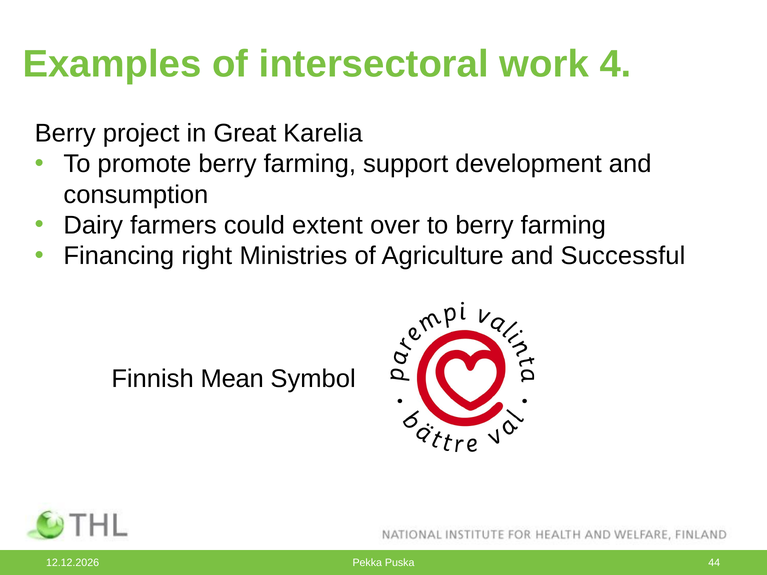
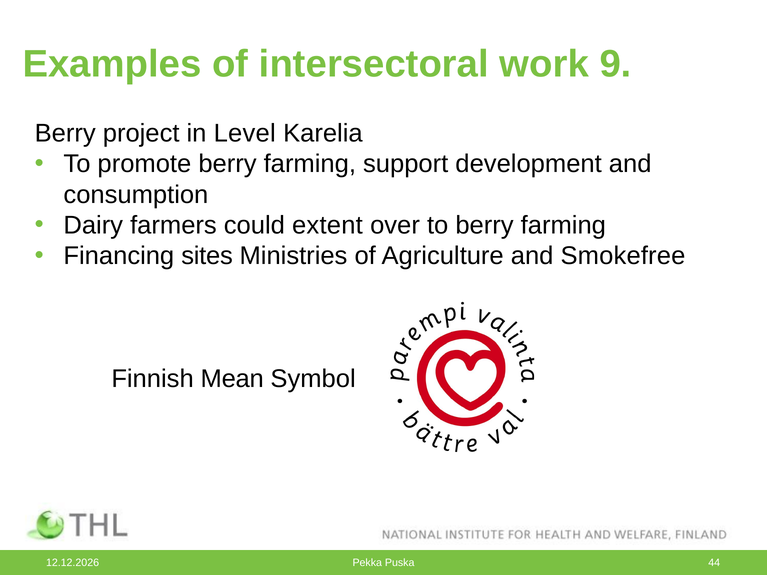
4: 4 -> 9 (616, 64)
Great: Great -> Level (245, 133)
right: right -> sites (207, 256)
Successful: Successful -> Smokefree (623, 256)
